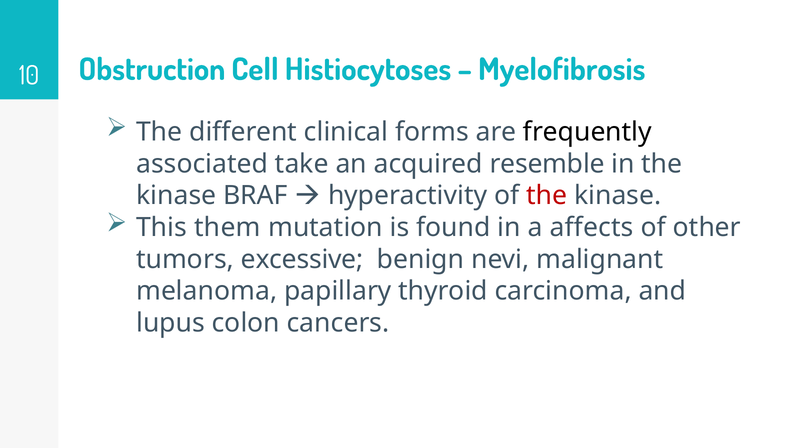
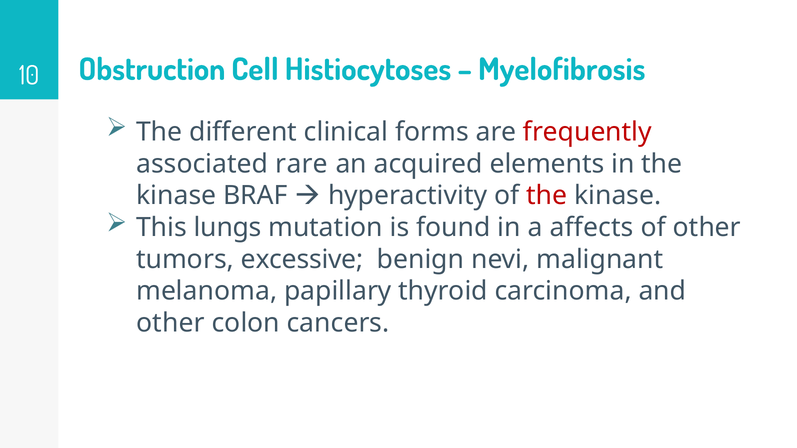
frequently colour: black -> red (587, 132)
take: take -> rare (302, 164)
resemble: resemble -> elements (547, 164)
them: them -> lungs (228, 228)
lupus: lupus -> other (170, 323)
